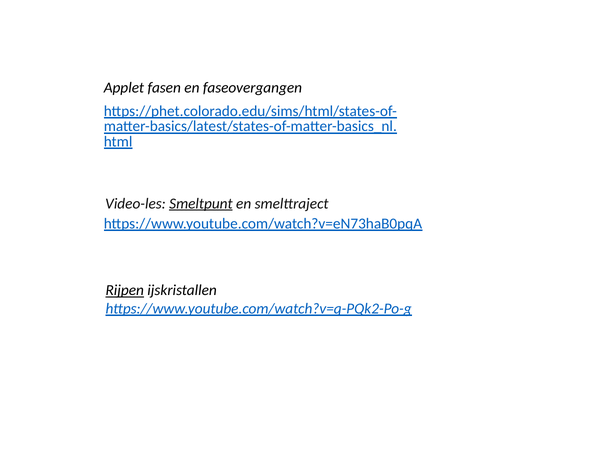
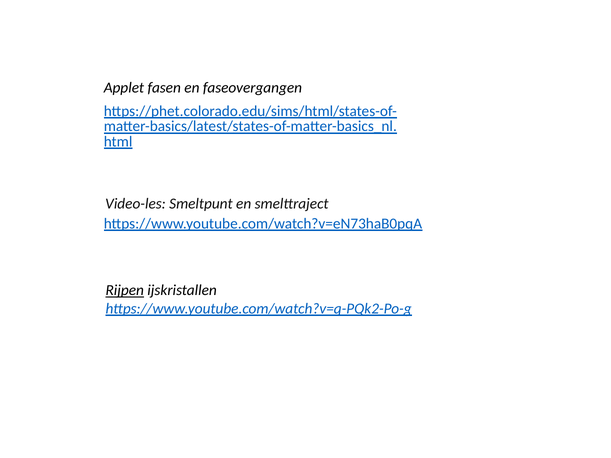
Smeltpunt underline: present -> none (201, 204)
